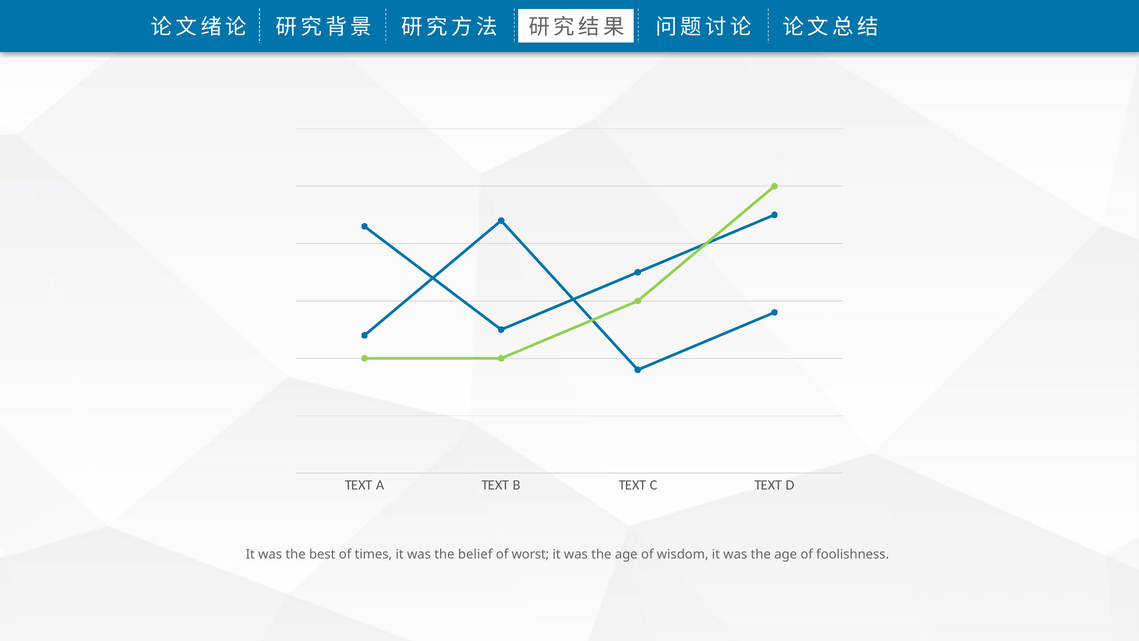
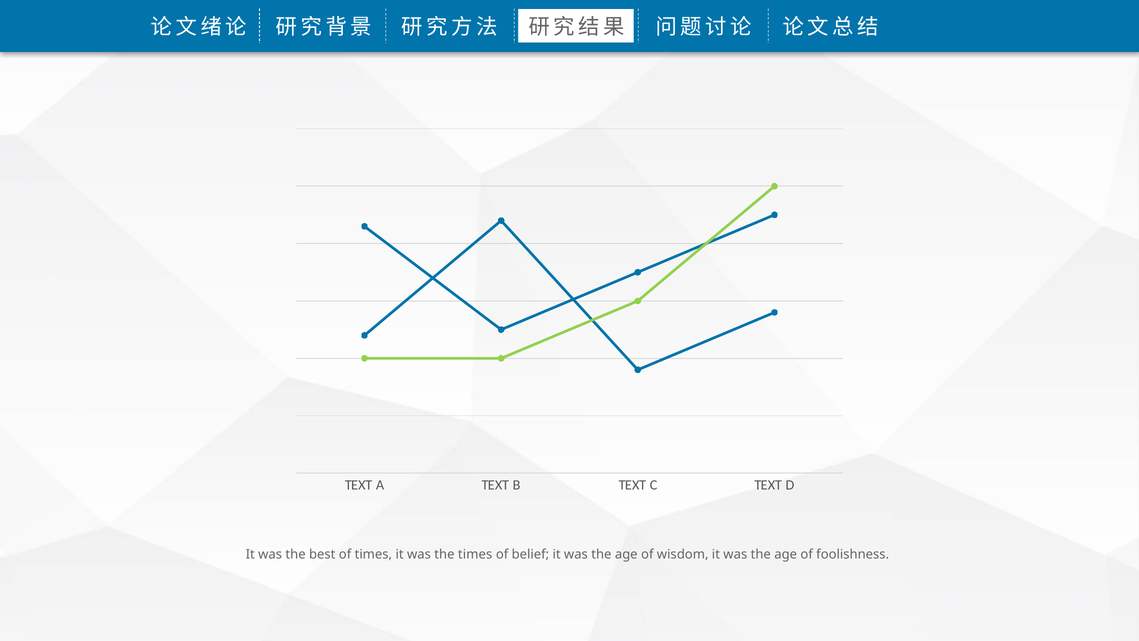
the belief: belief -> times (475, 554)
worst: worst -> belief (530, 554)
